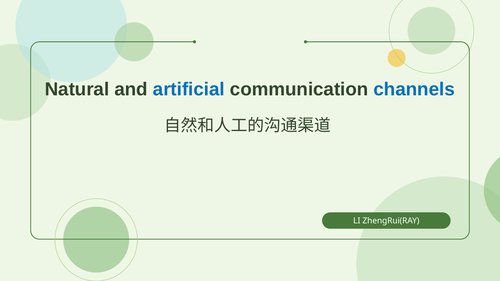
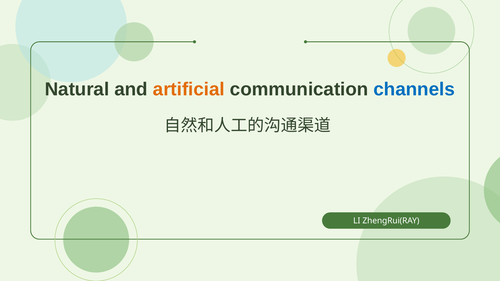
artificial colour: blue -> orange (189, 90)
